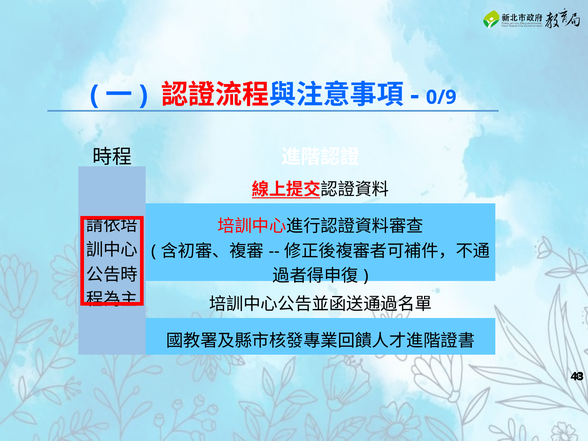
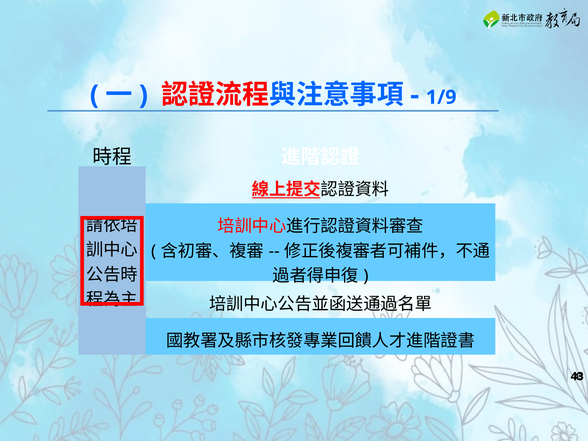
0/9: 0/9 -> 1/9 (441, 97)
